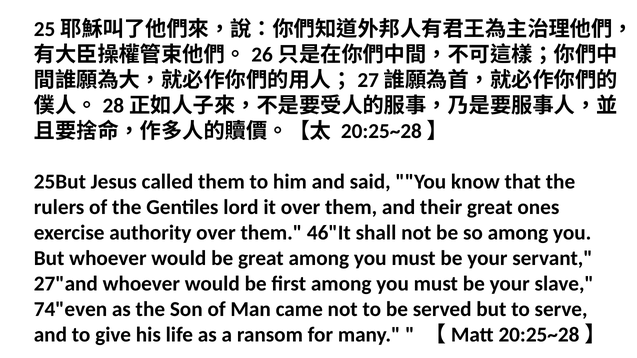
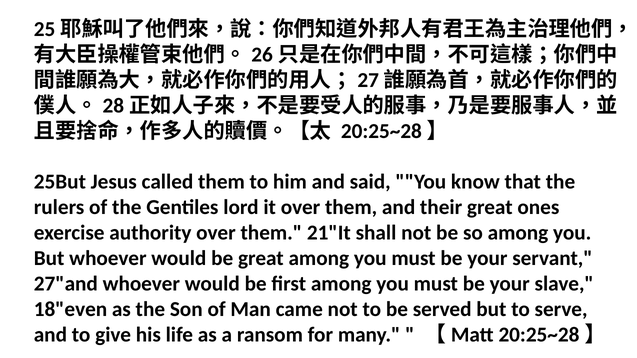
46"It: 46"It -> 21"It (329, 233)
74"even: 74"even -> 18"even (70, 310)
